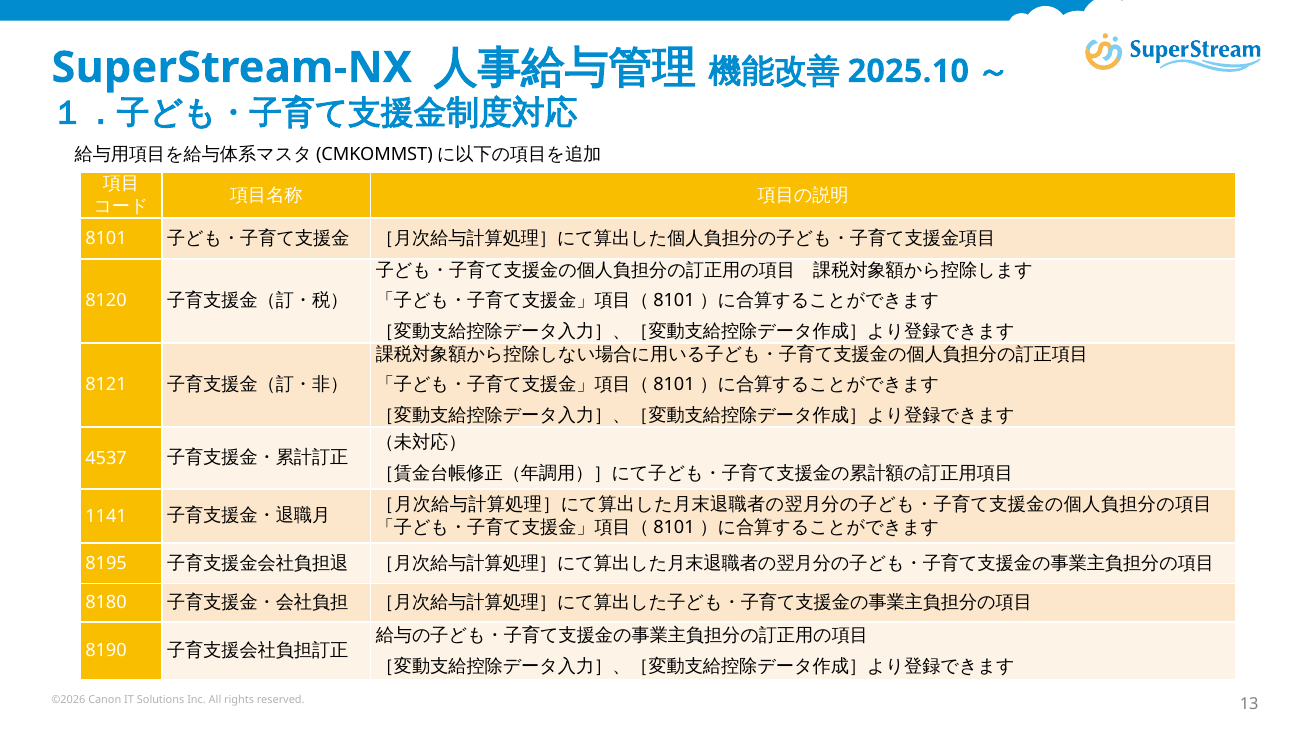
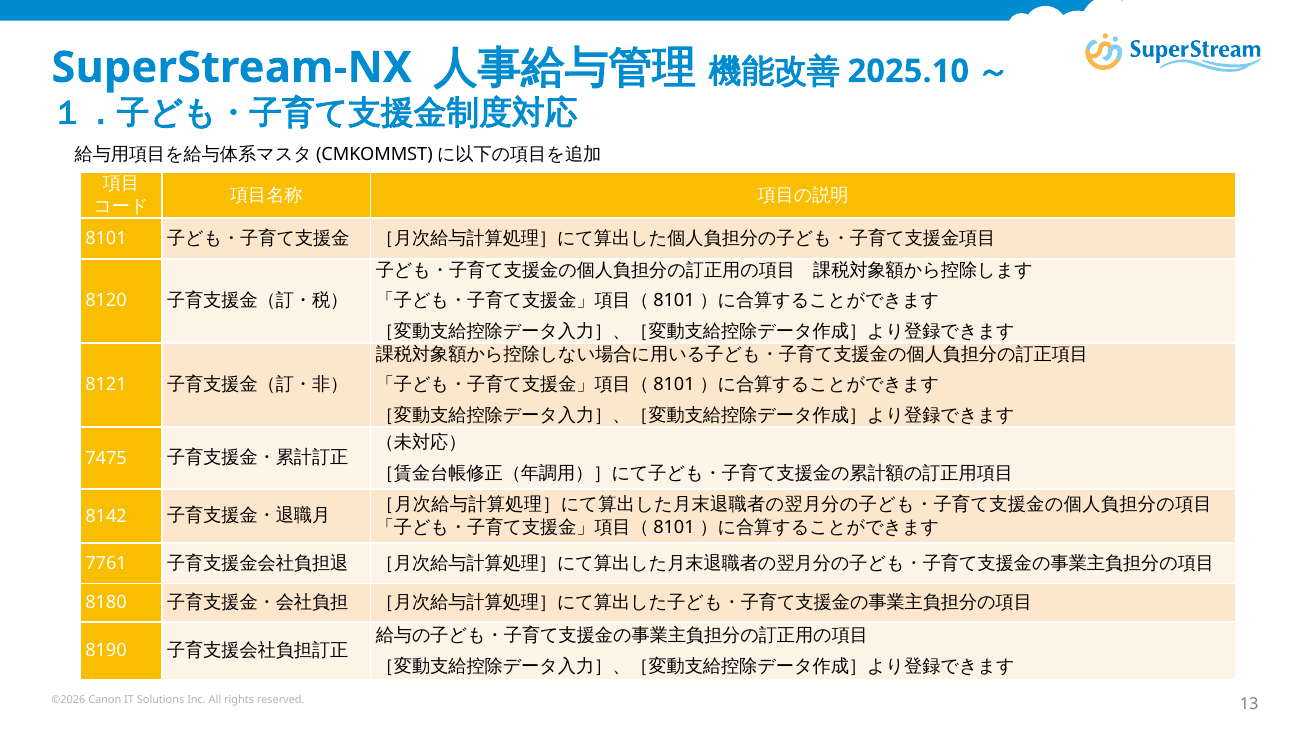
4537: 4537 -> 7475 (106, 458)
1141: 1141 -> 8142 (106, 516)
8195: 8195 -> 7761 (106, 563)
